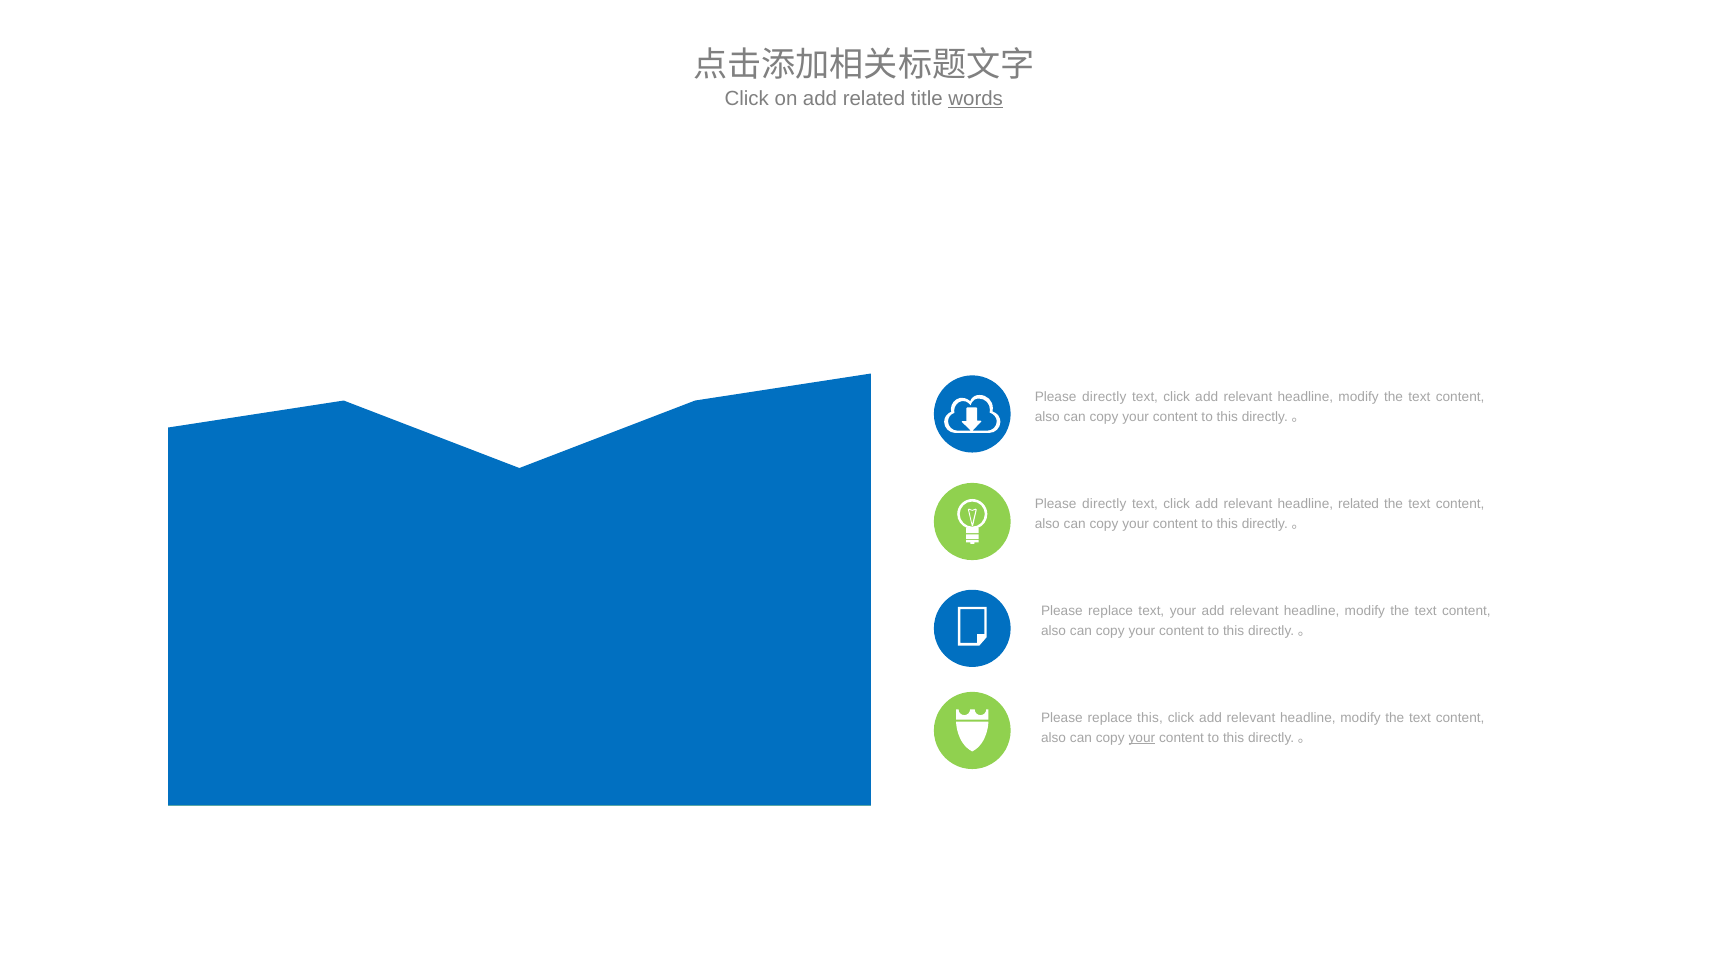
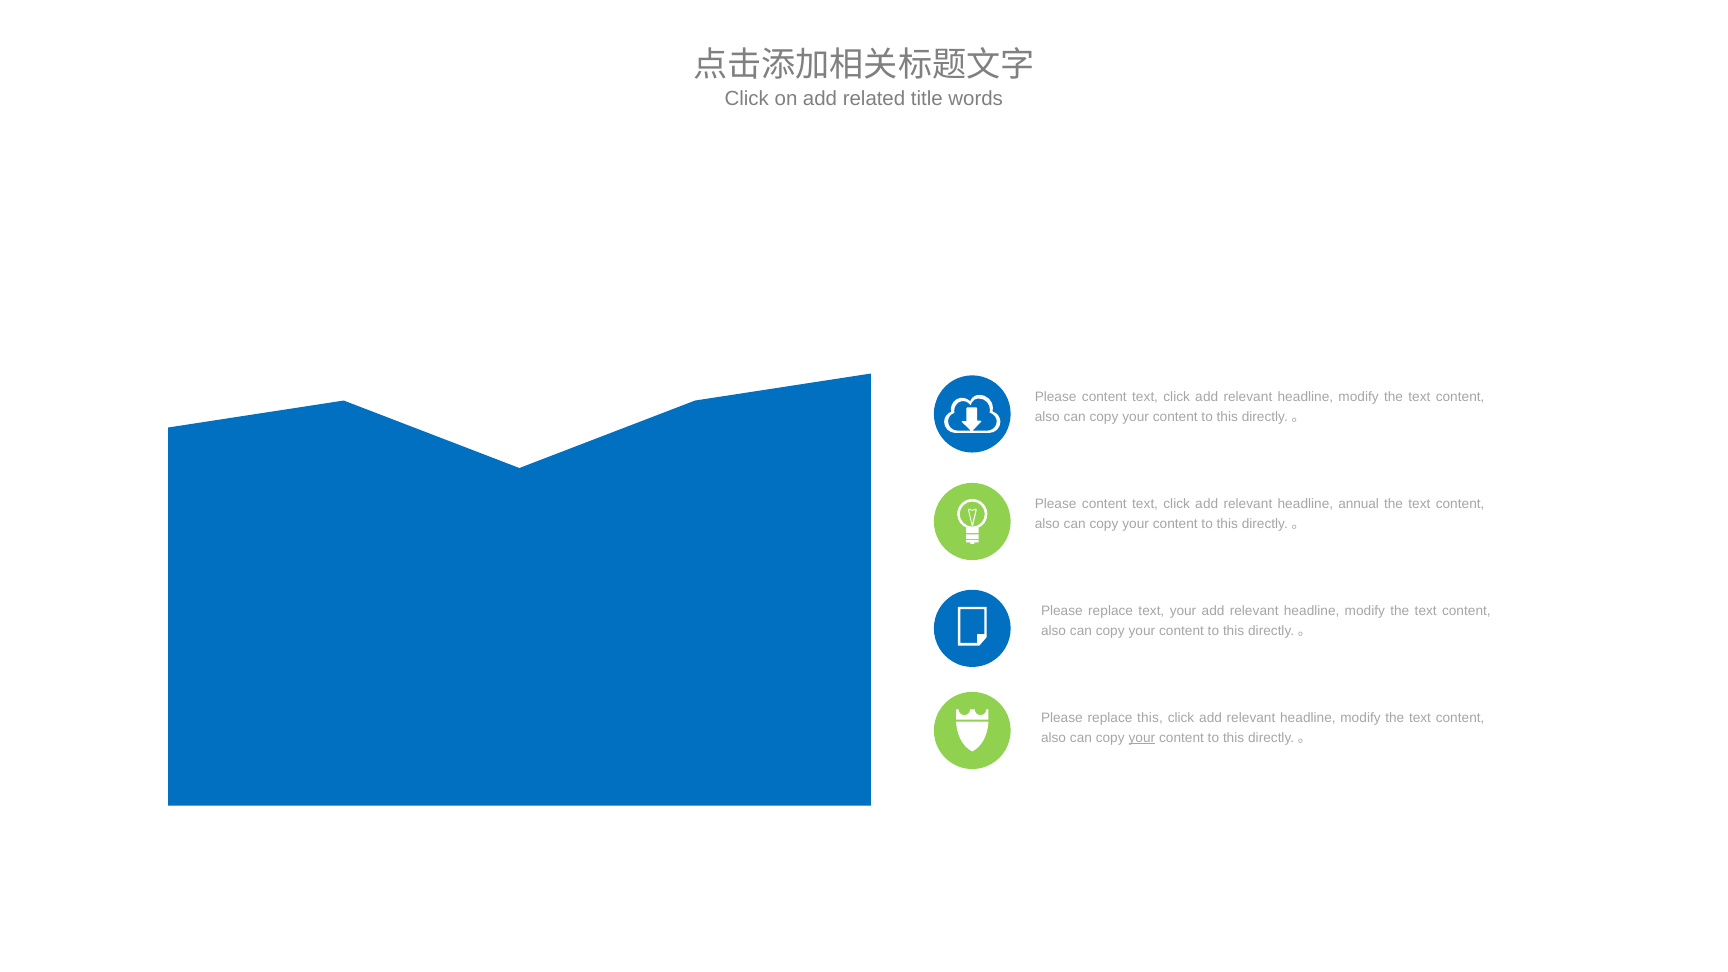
words underline: present -> none (976, 99)
directly: directly -> content (1104, 397)
directly: directly -> content (1104, 504)
headline related: related -> annual (1359, 504)
